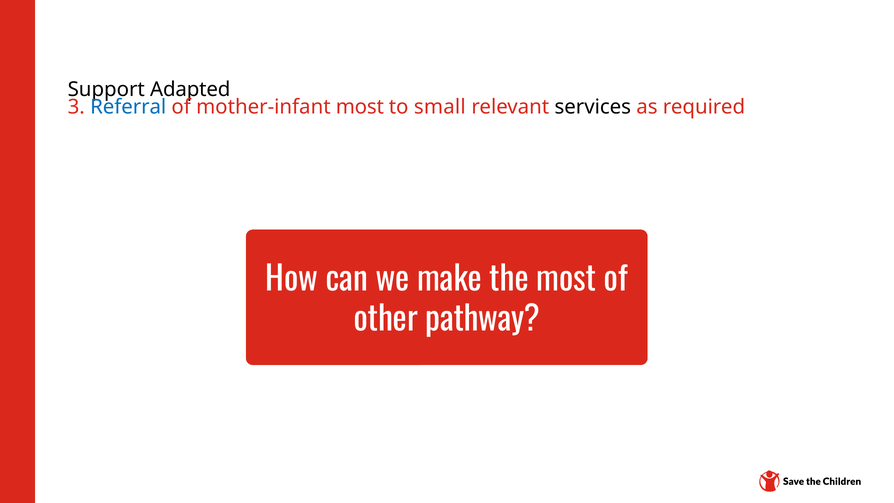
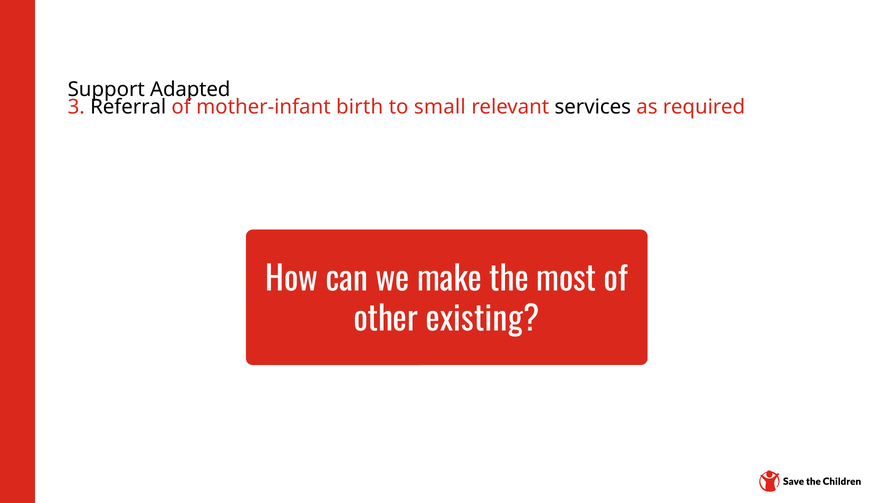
Referral colour: blue -> black (128, 107)
mother-infant most: most -> birth (360, 107)
pathway: pathway -> existing (482, 320)
